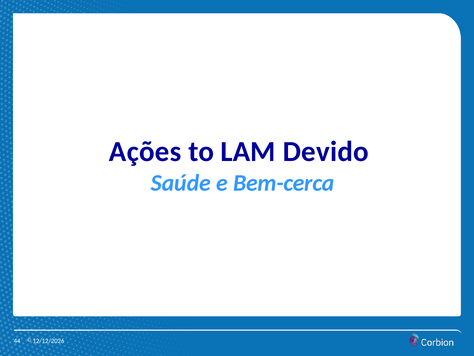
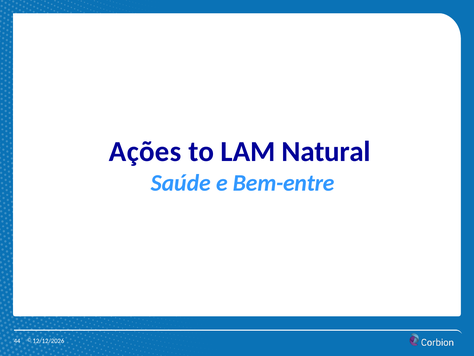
Devido: Devido -> Natural (326, 151)
Bem-cerca: Bem-cerca -> Bem-entre (284, 183)
